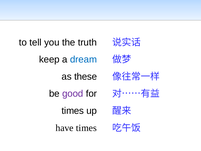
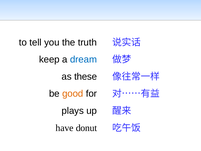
good colour: purple -> orange (73, 94)
times: times -> plays (73, 111)
have times: times -> donut (86, 128)
